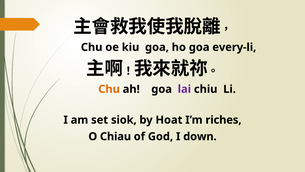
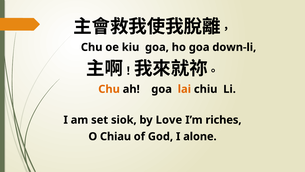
every-li: every-li -> down-li (234, 47)
lai colour: purple -> orange (184, 89)
Hoat: Hoat -> Love (169, 120)
down: down -> alone (200, 136)
